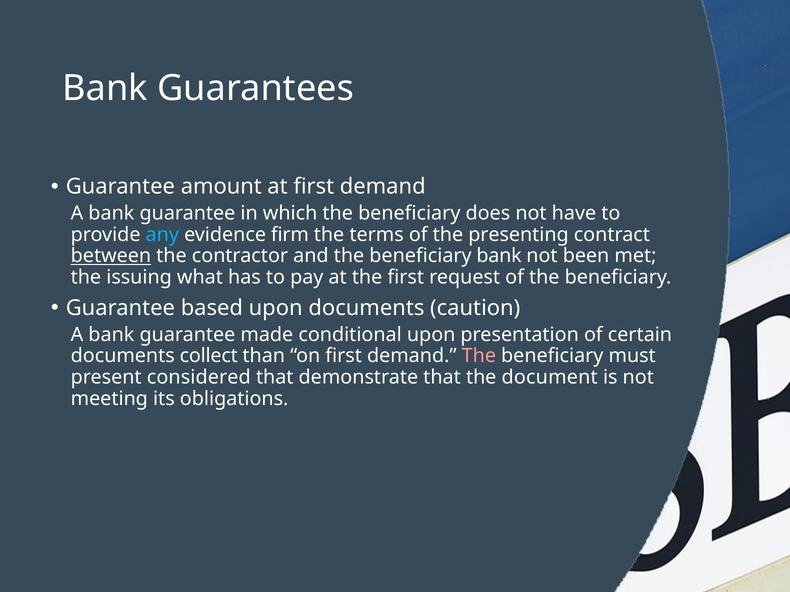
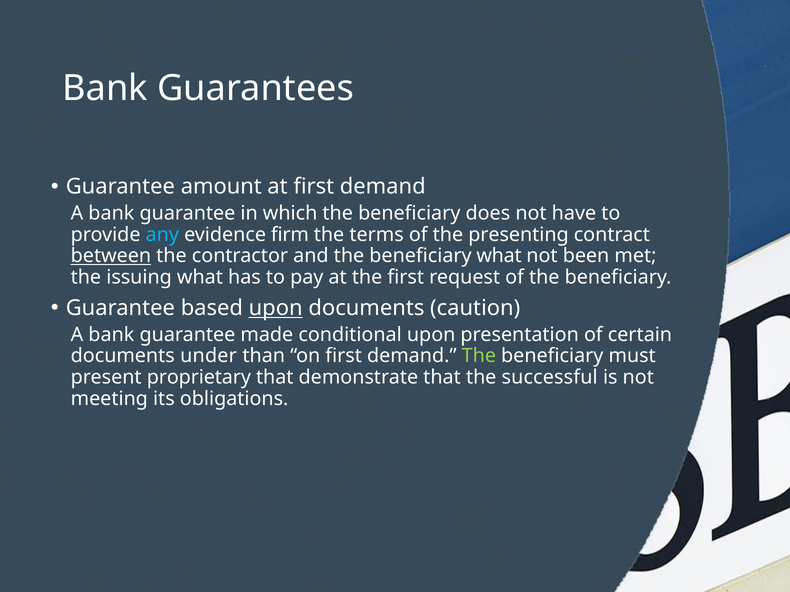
beneficiary bank: bank -> what (499, 256)
upon underline: none -> present (276, 308)
collect: collect -> under (209, 356)
The colour: pink -> light green (479, 356)
considered: considered -> proprietary (199, 378)
document: document -> successful (550, 378)
